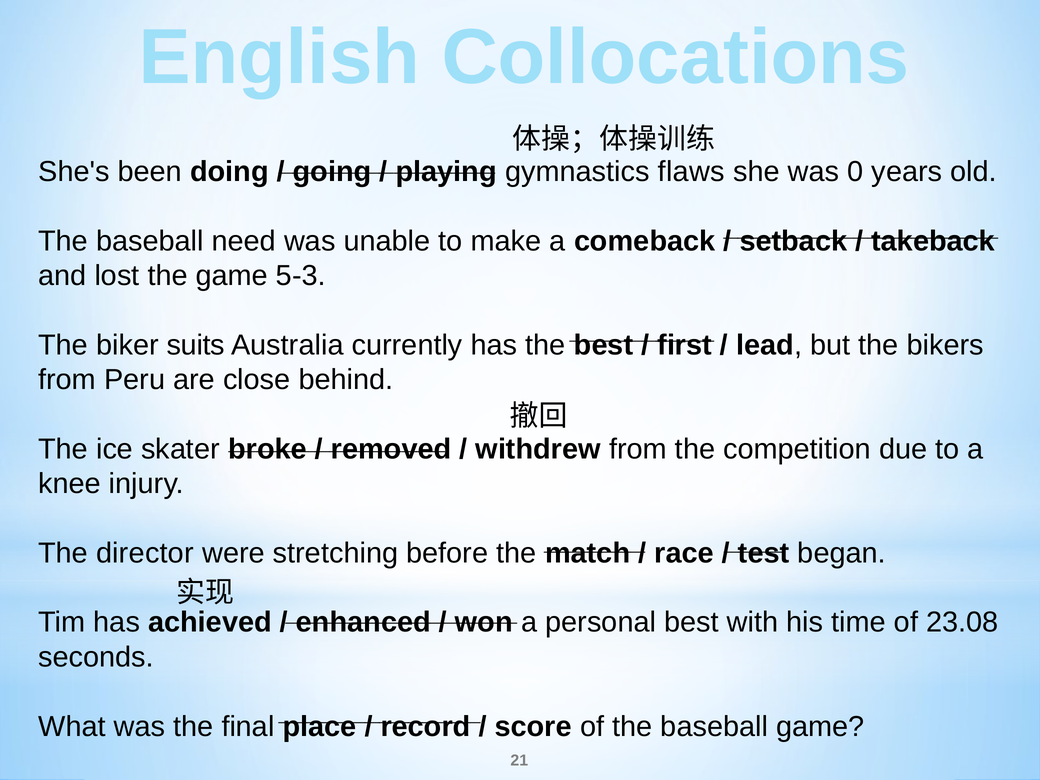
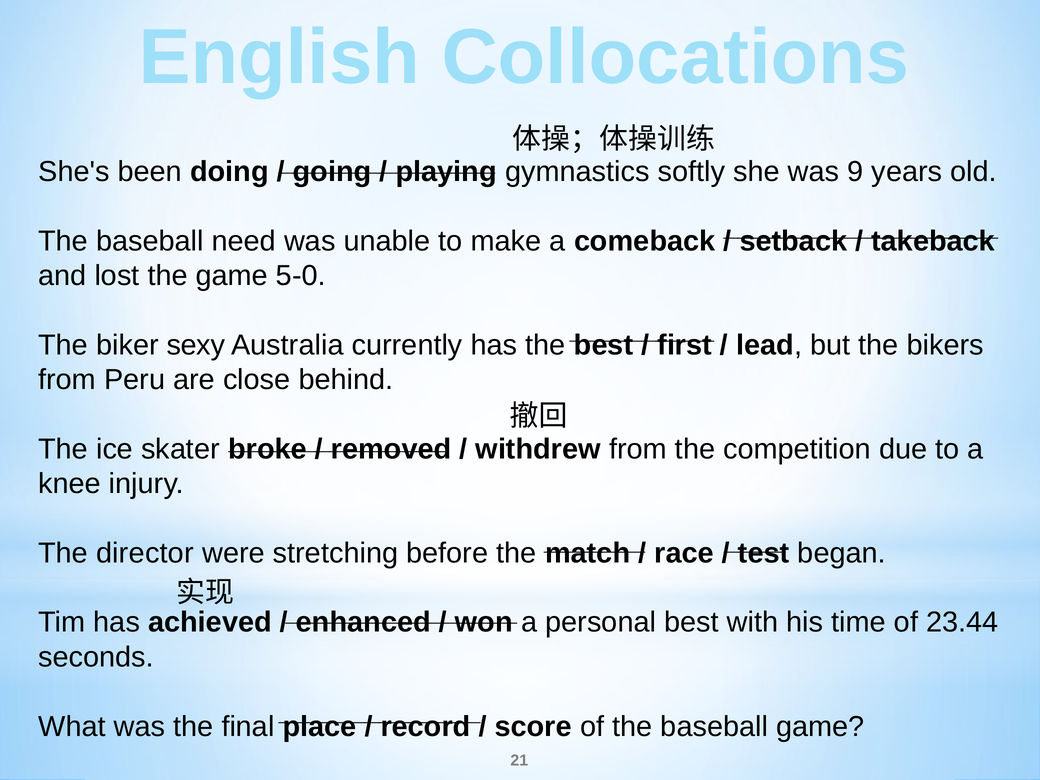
flaws: flaws -> softly (692, 172)
0: 0 -> 9 (855, 172)
5-3: 5-3 -> 5-0 (301, 276)
suits: suits -> sexy (196, 345)
23.08: 23.08 -> 23.44 (962, 622)
